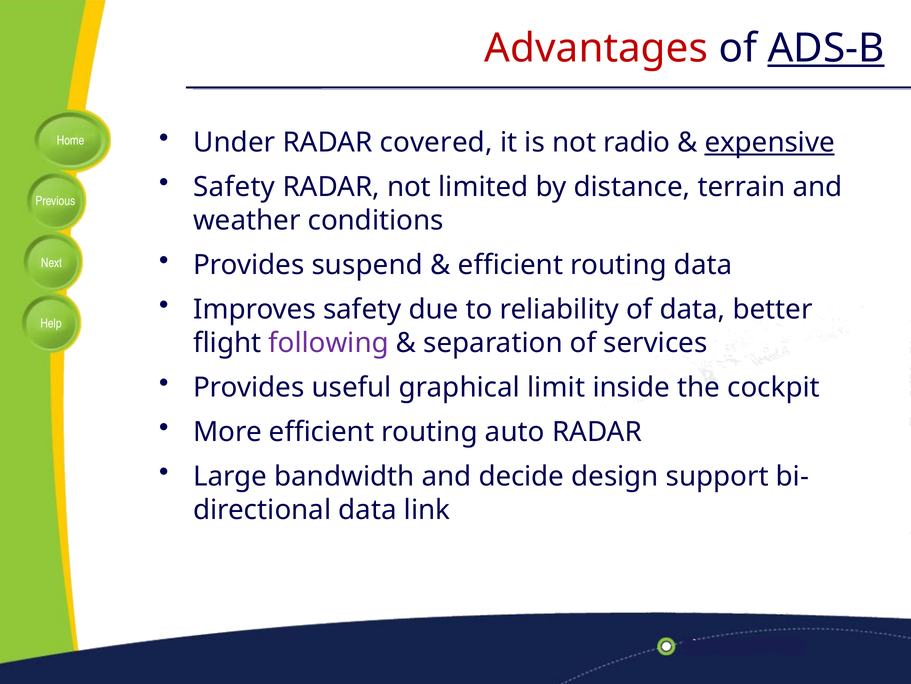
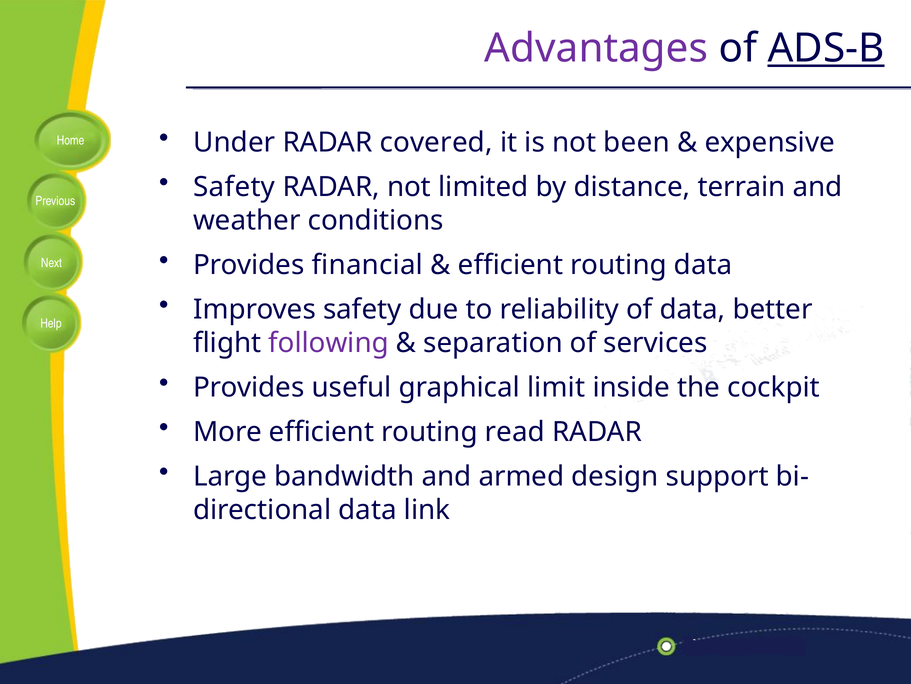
Advantages colour: red -> purple (596, 48)
radio: radio -> been (636, 142)
expensive underline: present -> none (770, 142)
suspend: suspend -> financial (367, 265)
auto: auto -> read (515, 432)
decide: decide -> armed (521, 476)
